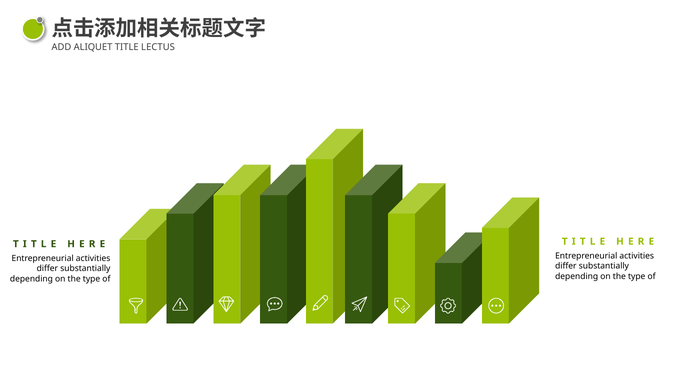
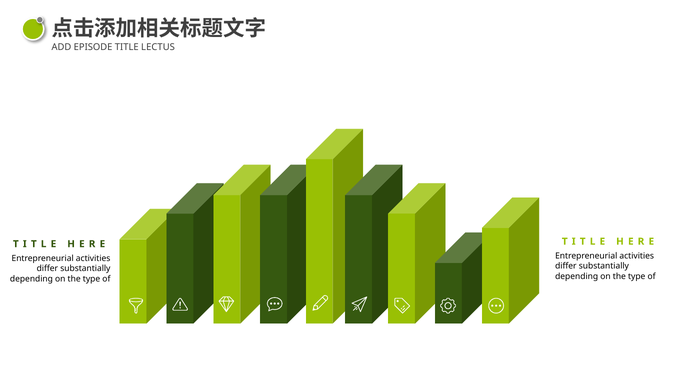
ALIQUET: ALIQUET -> EPISODE (93, 47)
